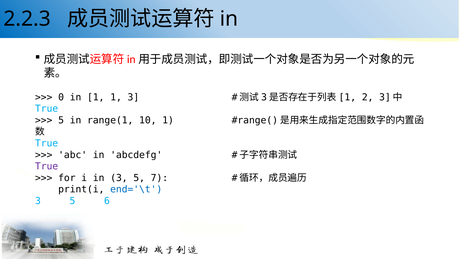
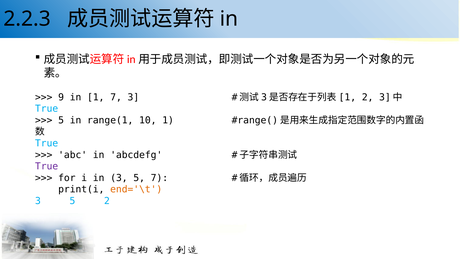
0: 0 -> 9 (61, 97)
1 1: 1 -> 7 (116, 97)
end='\t colour: blue -> orange (136, 189)
5 6: 6 -> 2 (107, 201)
